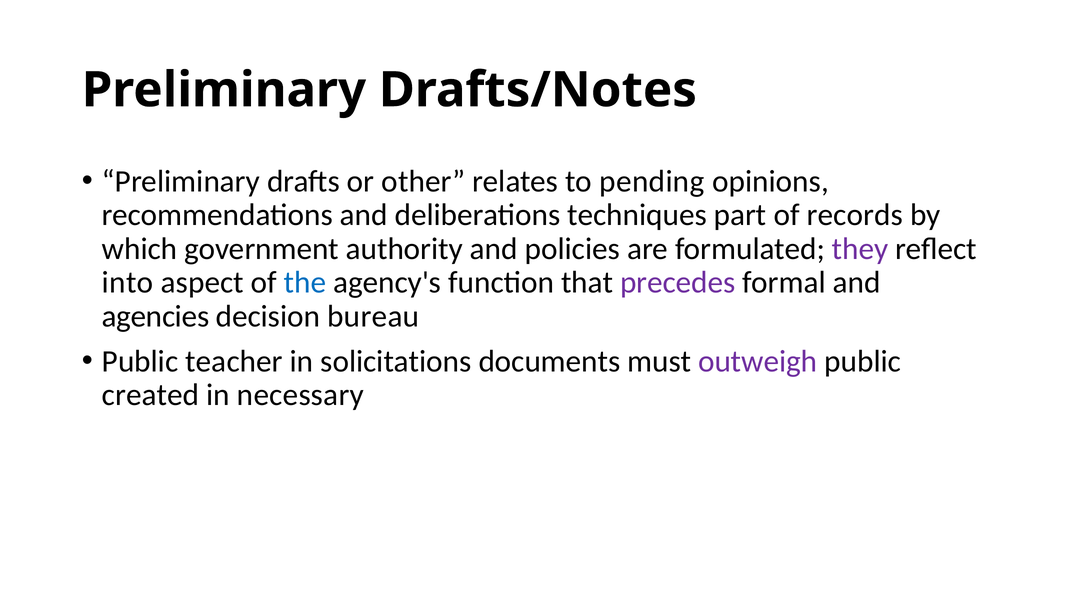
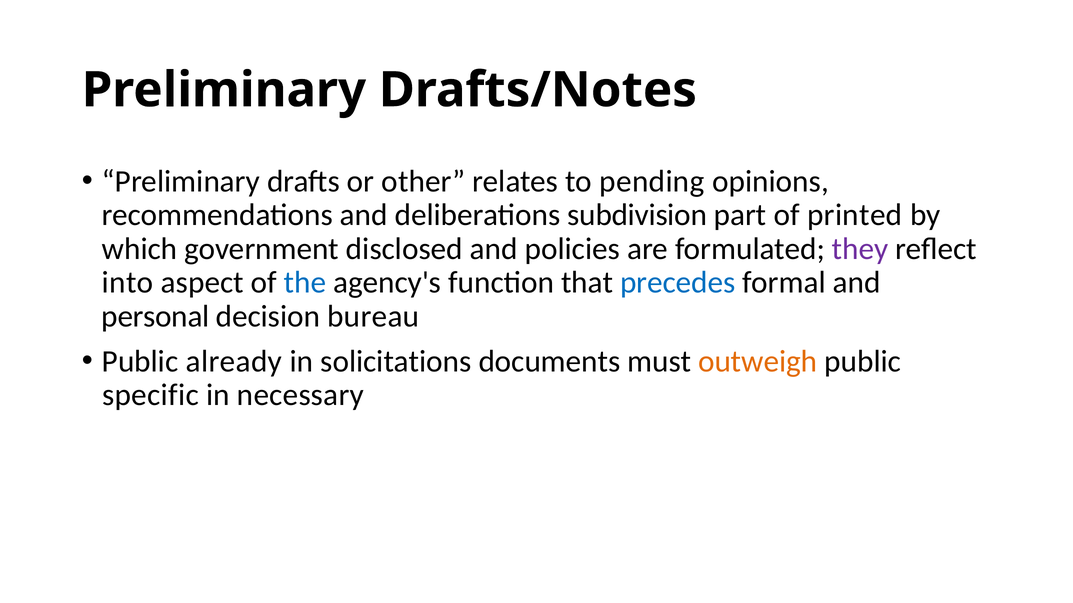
techniques: techniques -> subdivision (637, 215)
records: records -> printed (855, 215)
authority: authority -> disclosed (404, 249)
precedes colour: purple -> blue (678, 283)
agencies: agencies -> personal (155, 317)
teacher: teacher -> already (234, 362)
outweigh colour: purple -> orange (758, 362)
created: created -> specific (150, 395)
